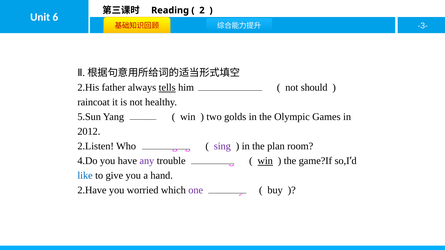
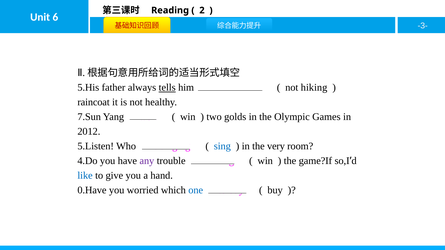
2.His: 2.His -> 5.His (88, 88)
should: should -> hiking (314, 88)
5.Sun: 5.Sun -> 7.Sun (89, 117)
2.Listen: 2.Listen -> 5.Listen (96, 146)
sing colour: purple -> blue (222, 146)
plan: plan -> very (276, 146)
win underline: present -> none (265, 161)
2.Have: 2.Have -> 0.Have (92, 190)
one colour: purple -> blue (196, 190)
